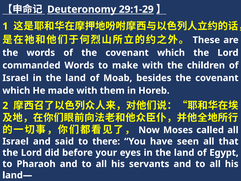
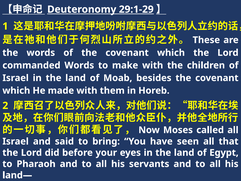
there: there -> bring (106, 141)
